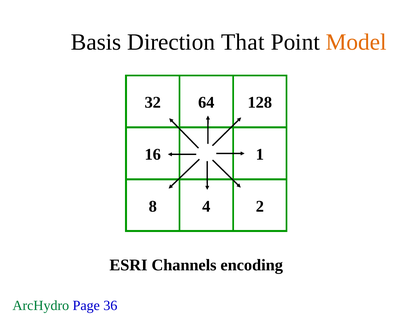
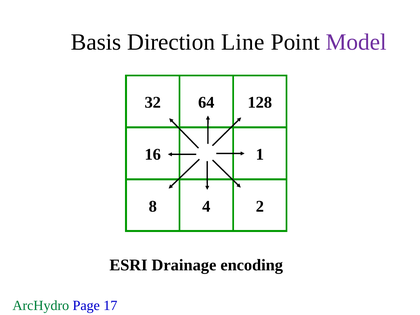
That: That -> Line (243, 42)
Model colour: orange -> purple (356, 42)
Channels: Channels -> Drainage (184, 265)
36: 36 -> 17 (110, 305)
